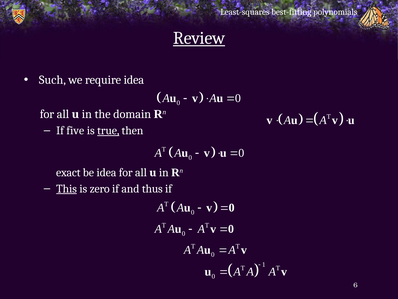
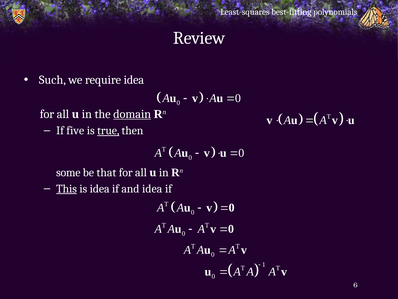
Review underline: present -> none (199, 38)
domain underline: none -> present (132, 114)
exact: exact -> some (68, 172)
be idea: idea -> that (106, 172)
is zero: zero -> idea (100, 188)
and thus: thus -> idea (152, 188)
